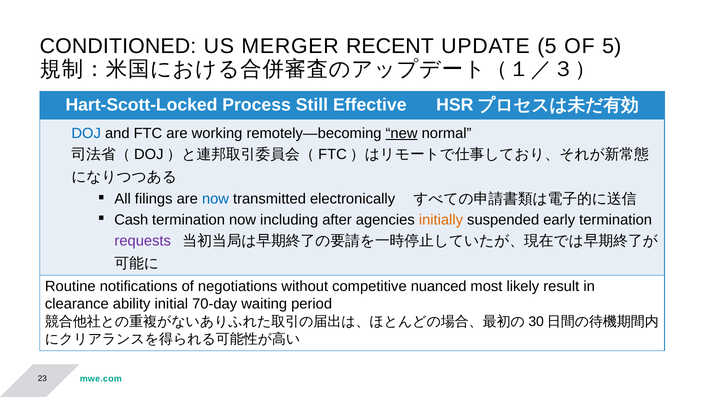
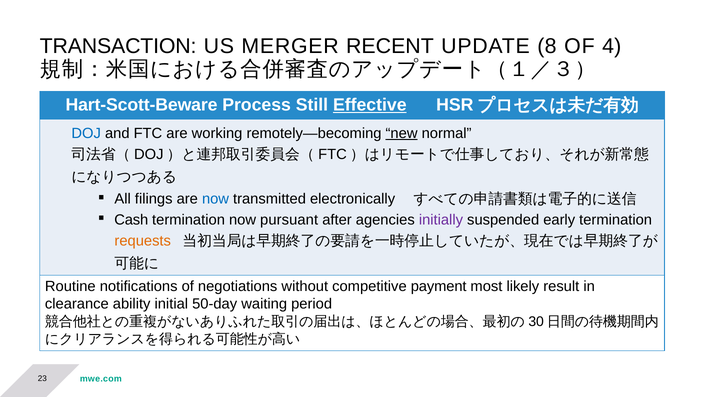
CONDITIONED: CONDITIONED -> TRANSACTION (118, 46)
UPDATE 5: 5 -> 8 (547, 46)
OF 5: 5 -> 4 (612, 46)
Hart-Scott-Locked: Hart-Scott-Locked -> Hart-Scott-Beware (142, 105)
Effective underline: none -> present (370, 105)
including: including -> pursuant (289, 220)
initially colour: orange -> purple (441, 220)
requests colour: purple -> orange (143, 241)
nuanced: nuanced -> payment (439, 287)
70-day: 70-day -> 50-day (215, 304)
